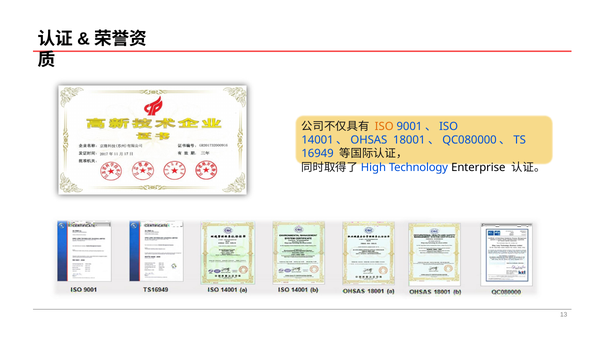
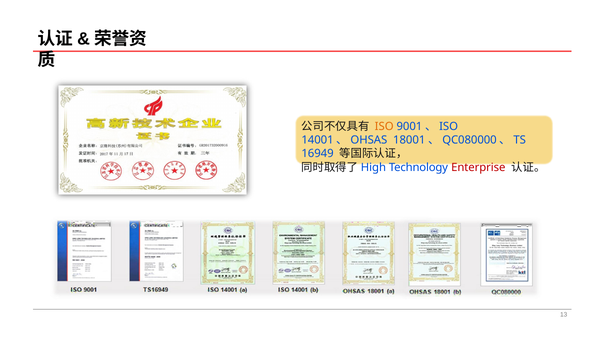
Enterprise colour: black -> red (478, 167)
